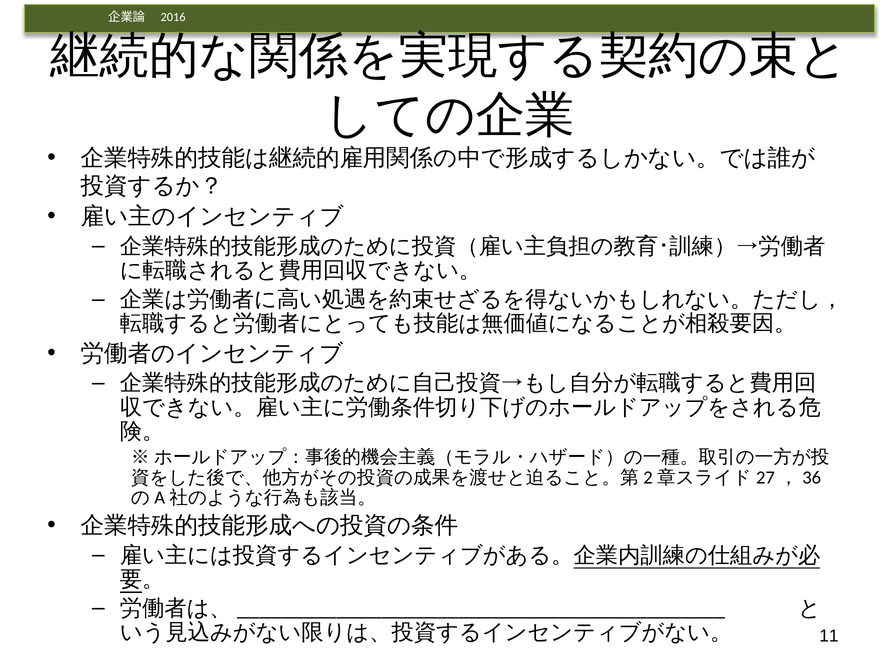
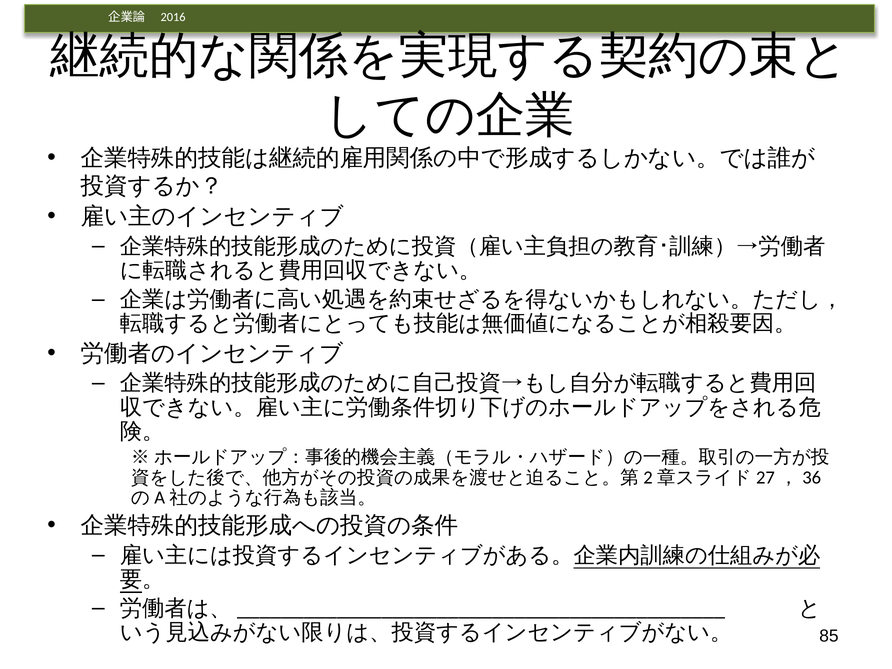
11: 11 -> 85 (829, 636)
